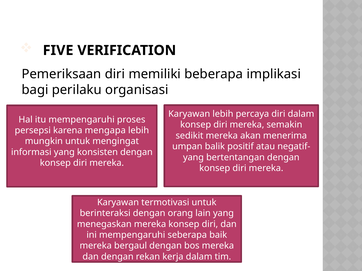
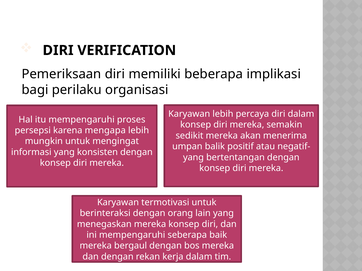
FIVE: FIVE -> DIRI (58, 50)
